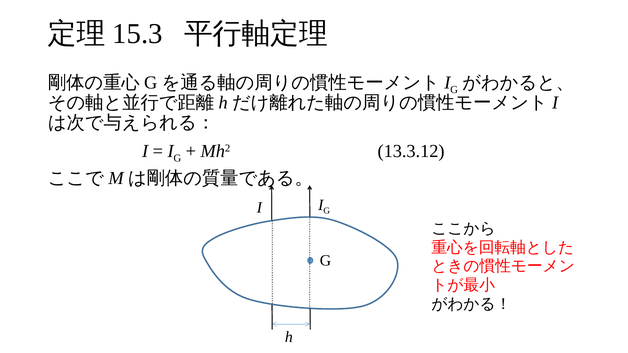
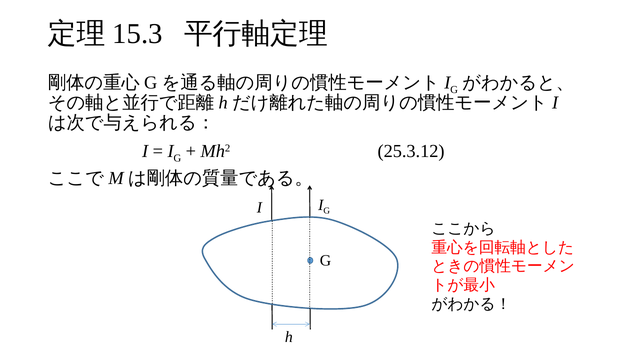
13.3.12: 13.3.12 -> 25.3.12 (411, 151)
